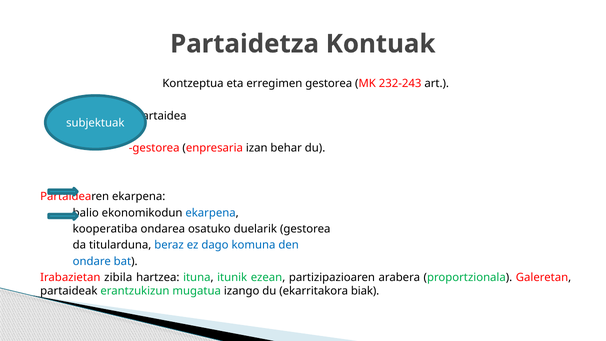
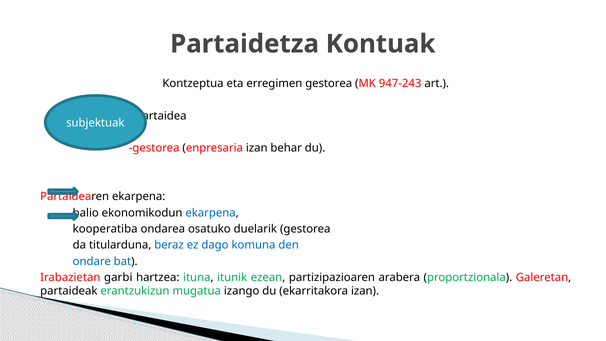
232-243: 232-243 -> 947-243 (400, 83)
zibila: zibila -> garbi (118, 277)
ekarritakora biak: biak -> izan (365, 291)
